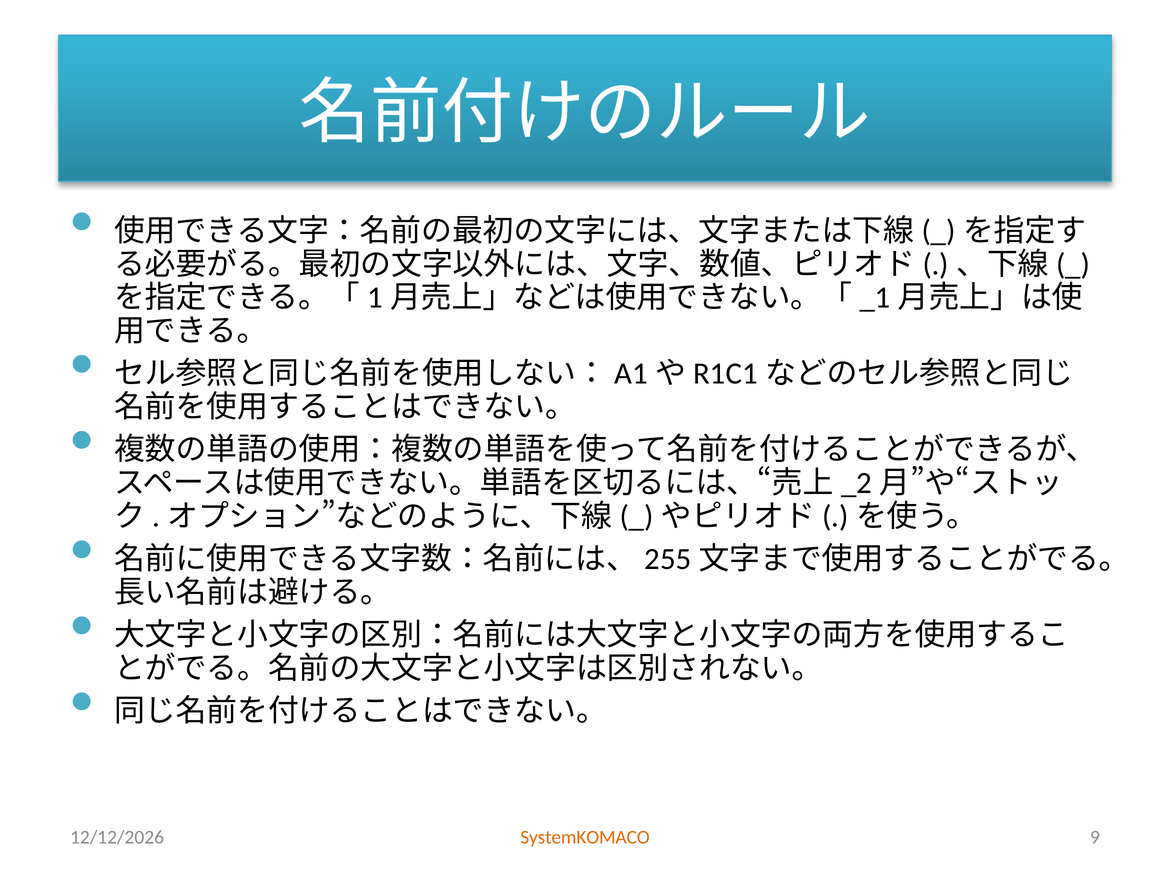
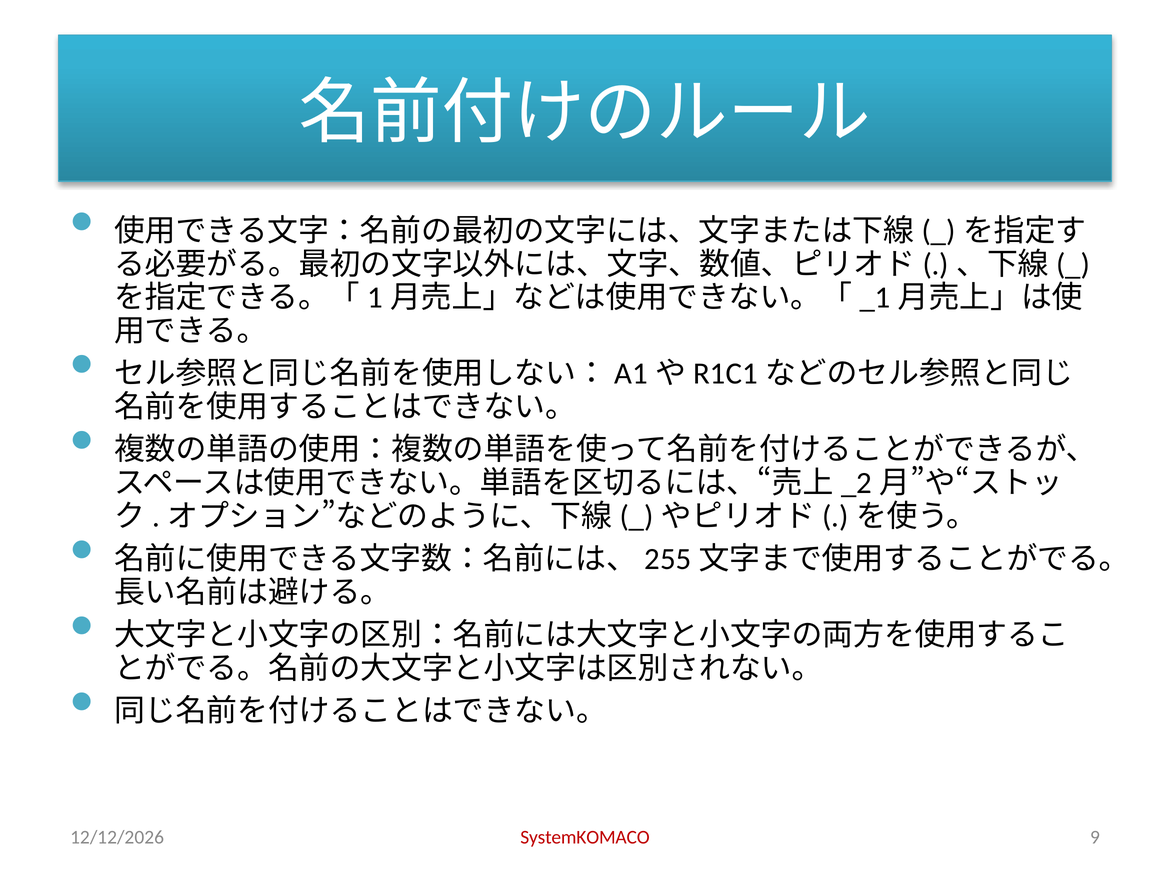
SystemKOMACO colour: orange -> red (585, 838)
